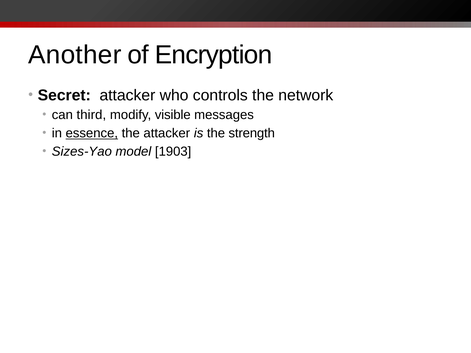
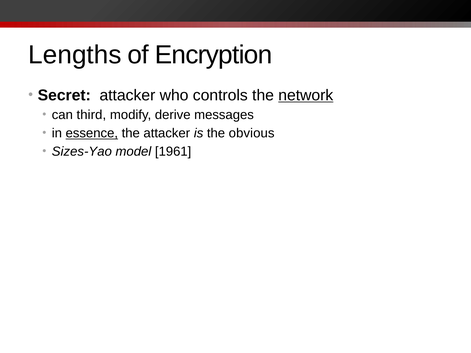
Another: Another -> Lengths (75, 55)
network underline: none -> present (306, 95)
visible: visible -> derive (173, 115)
strength: strength -> obvious (252, 133)
1903: 1903 -> 1961 (173, 152)
